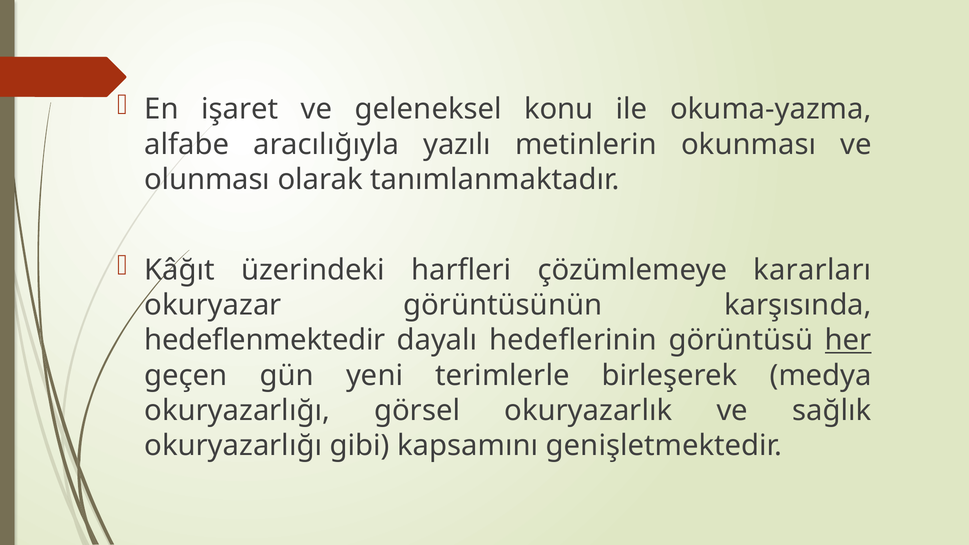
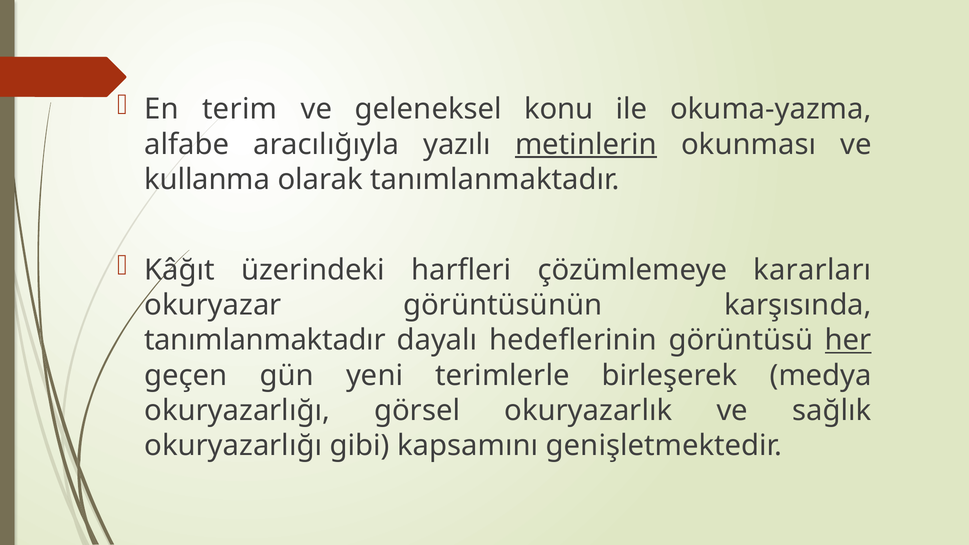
işaret: işaret -> terim (240, 109)
metinlerin underline: none -> present (586, 144)
olunması: olunması -> kullanma (207, 180)
hedeflenmektedir: hedeflenmektedir -> tanımlanmaktadır (265, 340)
